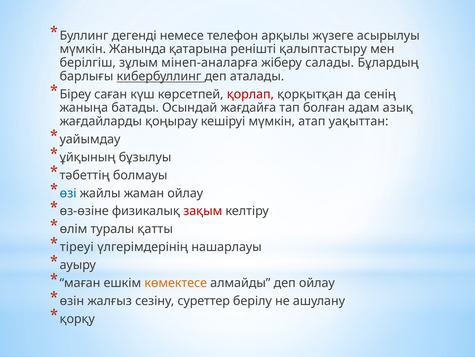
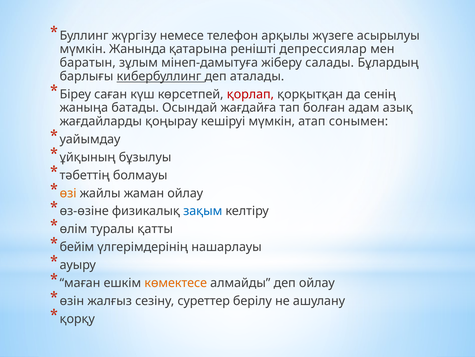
дегенді: дегенді -> жүргізу (134, 36)
қалыптастыру: қалыптастыру -> депрессиялар (323, 49)
берілгіш: берілгіш -> баратын (88, 63)
мінеп-аналарға: мінеп-аналарға -> мінеп-дамытуға (210, 63)
уақыттан: уақыттан -> сонымен (359, 121)
өзі colour: blue -> orange (68, 193)
зақым colour: red -> blue (203, 211)
тіреуі: тіреуі -> бейім (77, 247)
